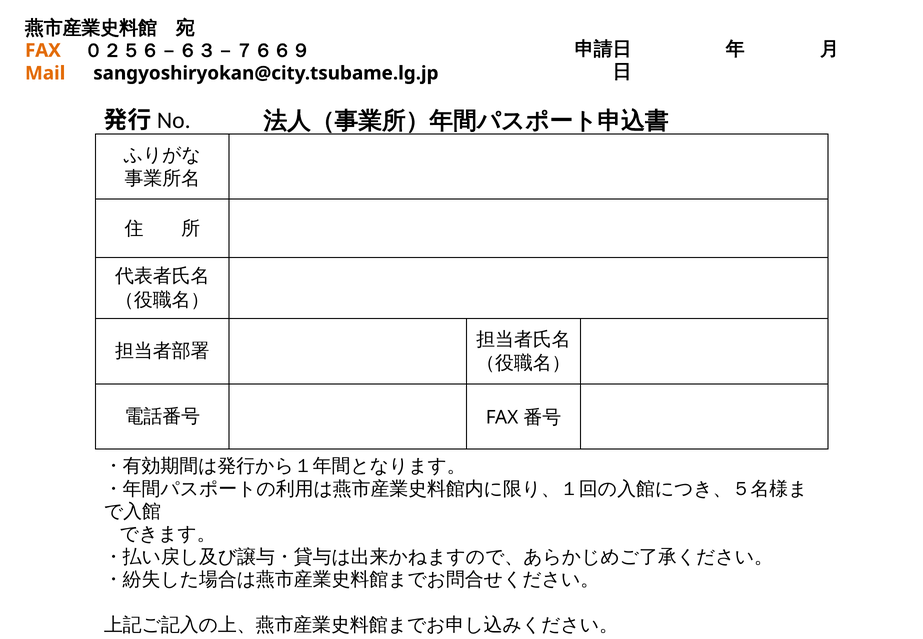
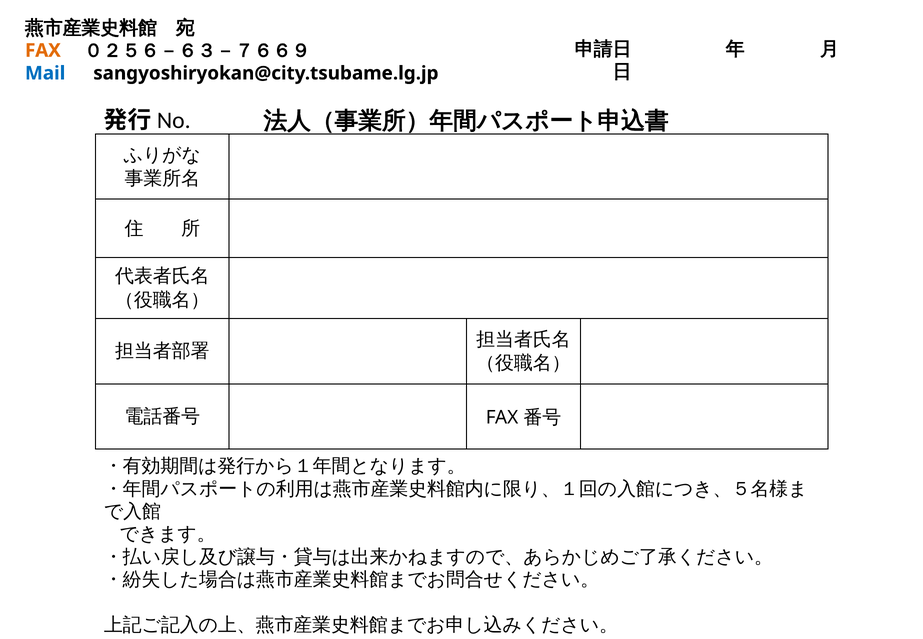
Mail colour: orange -> blue (45, 73)
